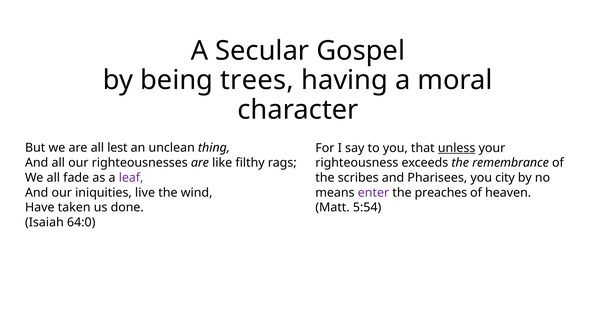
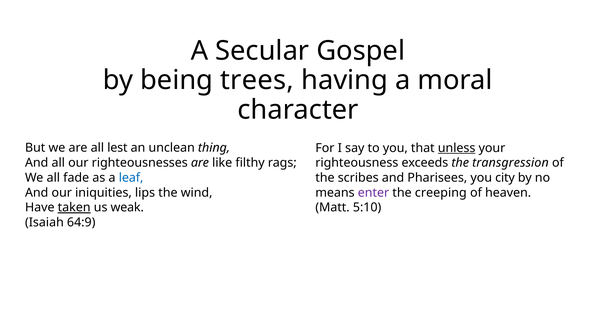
remembrance: remembrance -> transgression (510, 163)
leaf colour: purple -> blue (131, 178)
live: live -> lips (145, 193)
preaches: preaches -> creeping (441, 193)
taken underline: none -> present (74, 208)
done: done -> weak (127, 208)
5:54: 5:54 -> 5:10 (367, 208)
64:0: 64:0 -> 64:9 (81, 223)
